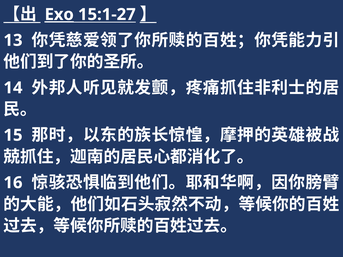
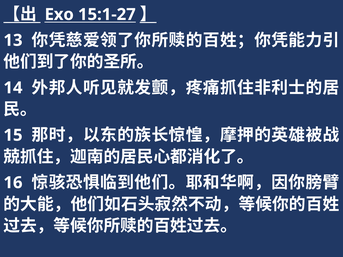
Exo underline: present -> none (59, 14)
